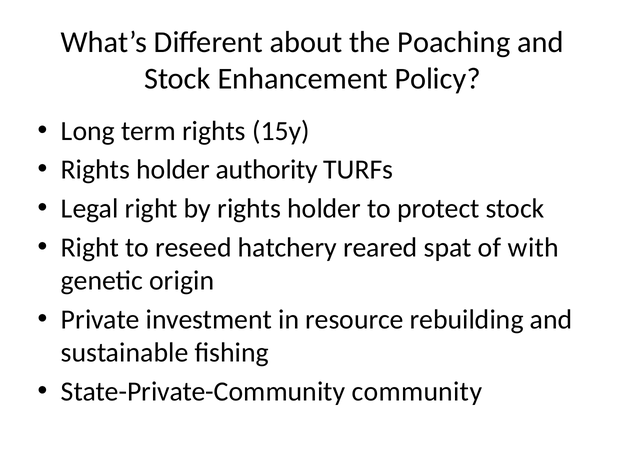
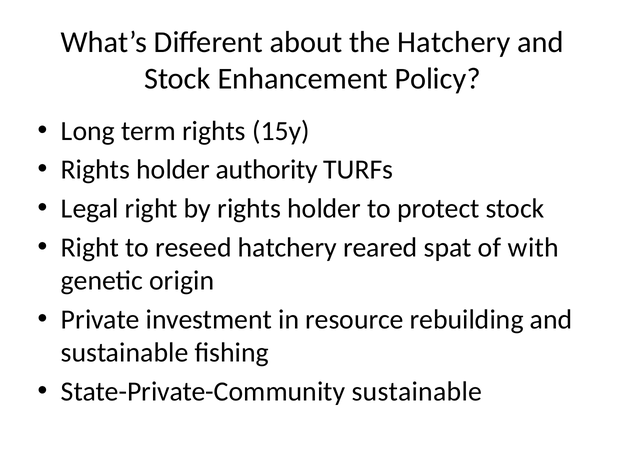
the Poaching: Poaching -> Hatchery (454, 42)
State-Private-Community community: community -> sustainable (417, 392)
